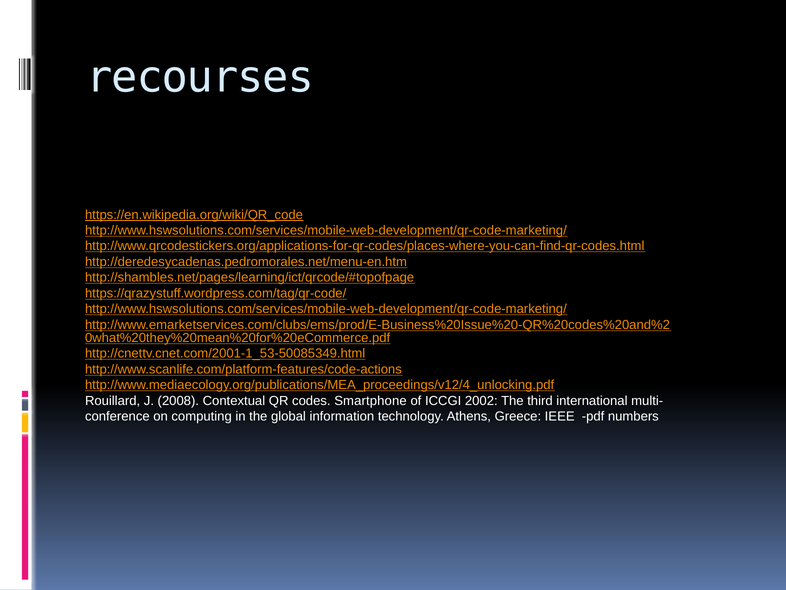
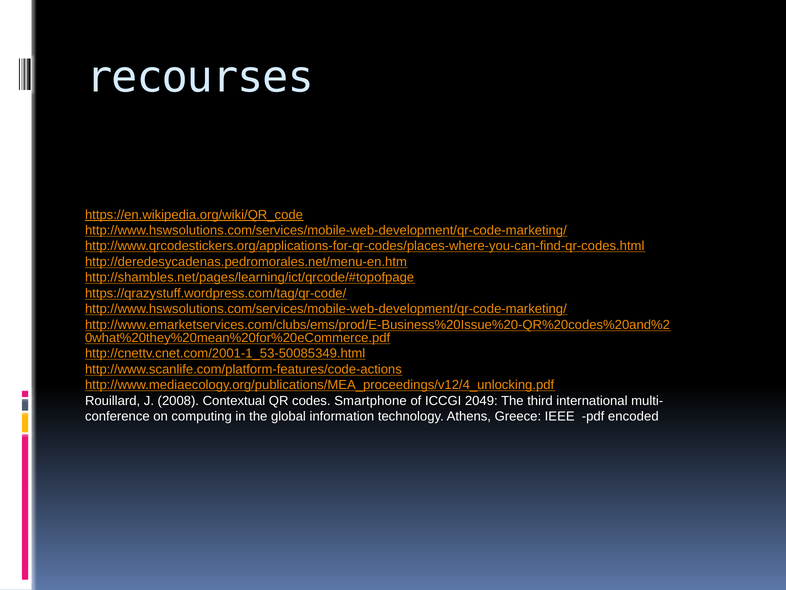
2002: 2002 -> 2049 (481, 401)
numbers: numbers -> encoded (633, 416)
